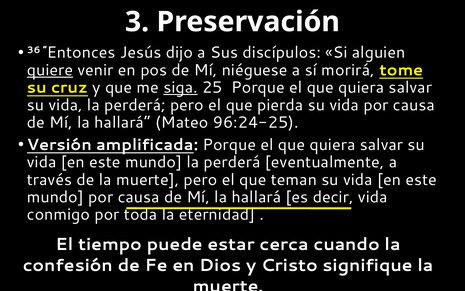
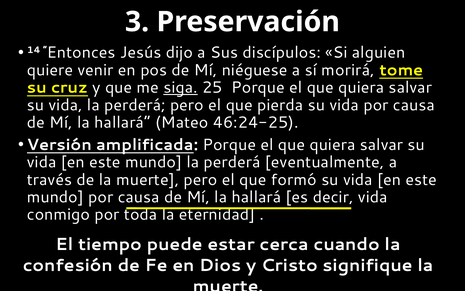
36: 36 -> 14 (34, 50)
quiere underline: present -> none (50, 70)
96:24-25: 96:24-25 -> 46:24-25 (256, 122)
teman: teman -> formó (294, 179)
